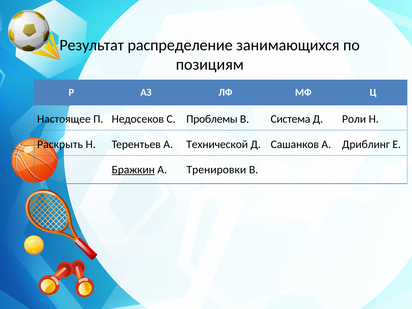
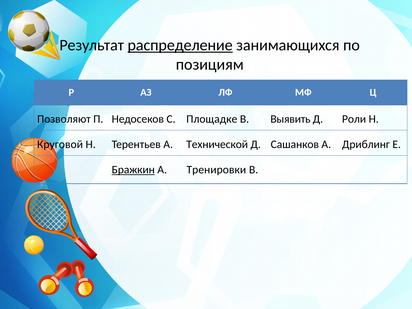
распределение underline: none -> present (180, 45)
Настоящее: Настоящее -> Позволяют (64, 119)
Проблемы: Проблемы -> Площадке (212, 119)
Система: Система -> Выявить (290, 119)
Раскрыть: Раскрыть -> Круговой (60, 144)
